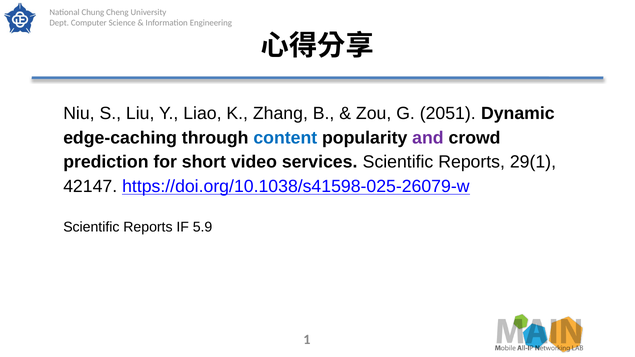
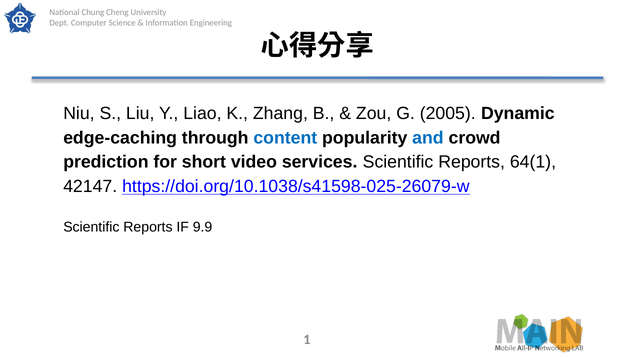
2051: 2051 -> 2005 (448, 114)
and colour: purple -> blue (428, 138)
29(1: 29(1 -> 64(1 (533, 162)
5.9: 5.9 -> 9.9 (203, 227)
